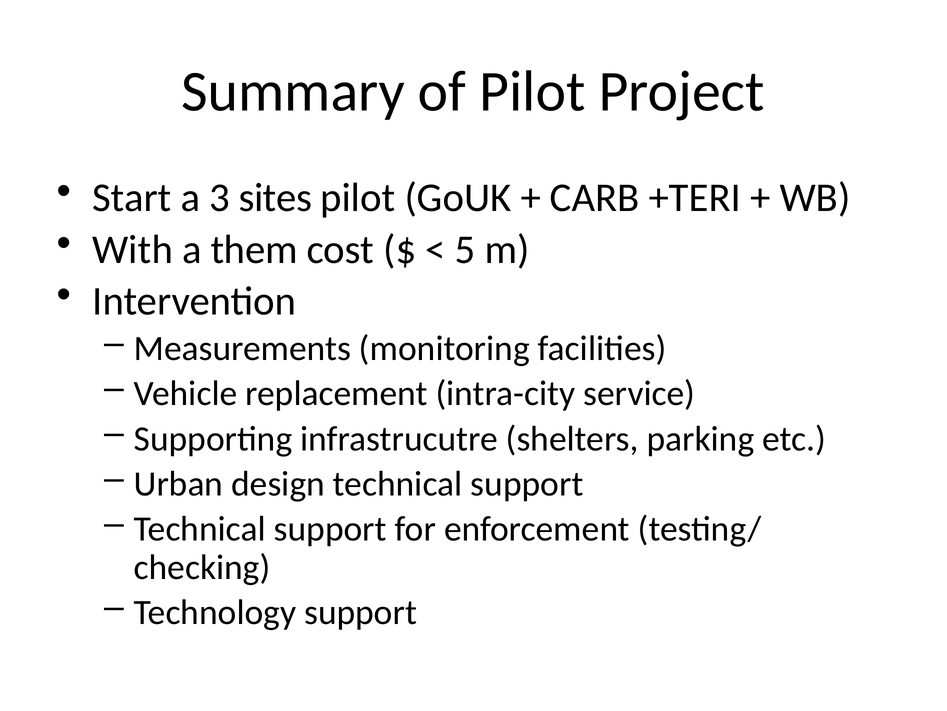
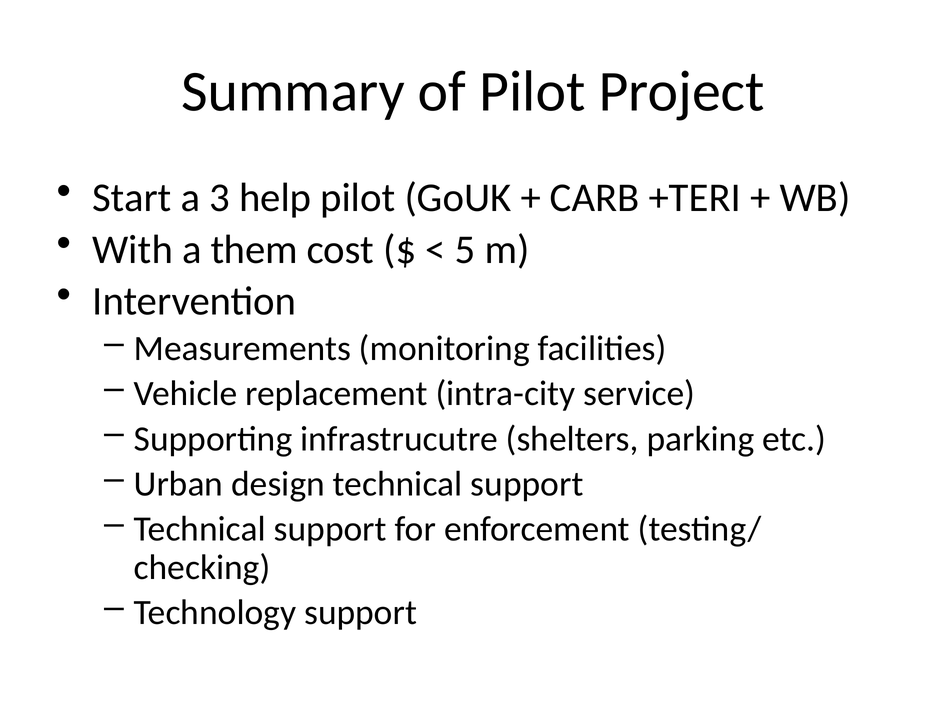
sites: sites -> help (275, 198)
